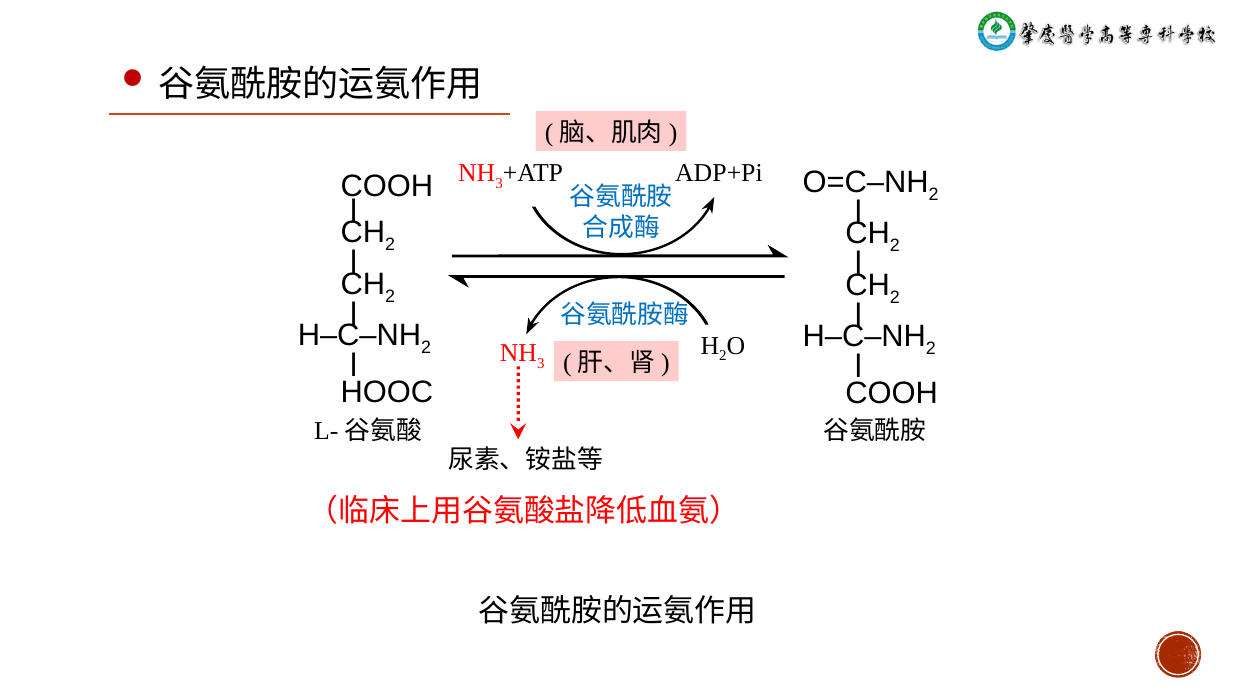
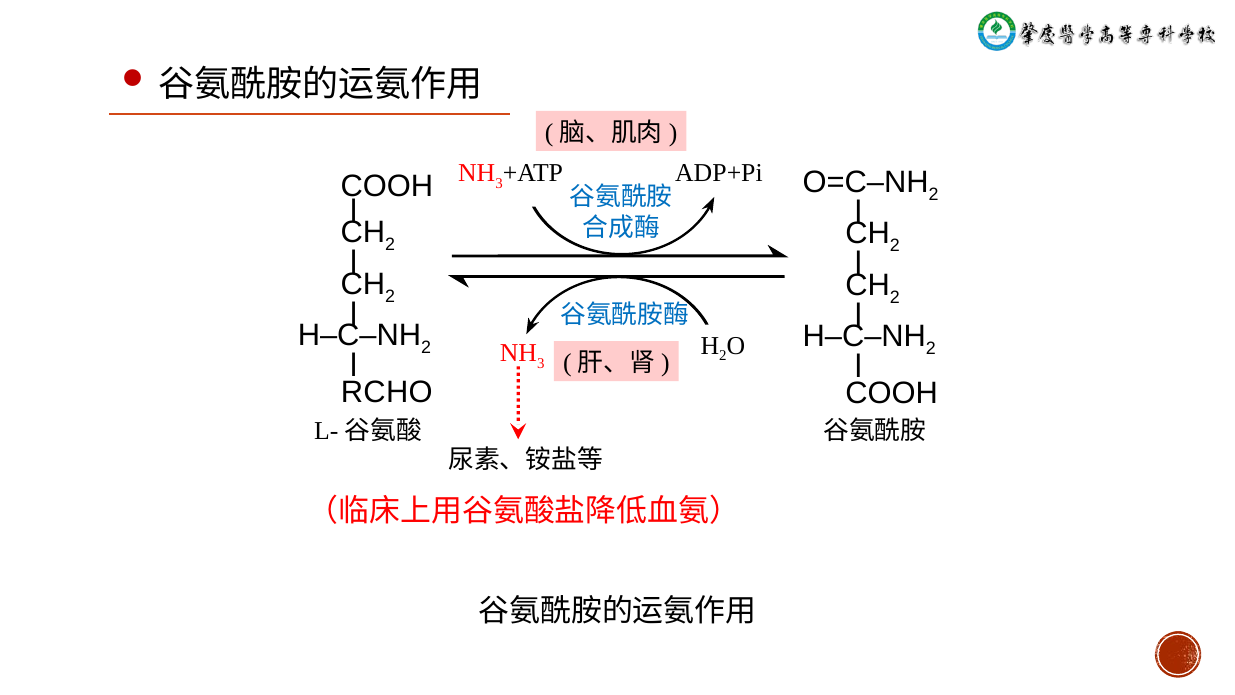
HOOC: HOOC -> RCHO (387, 392)
